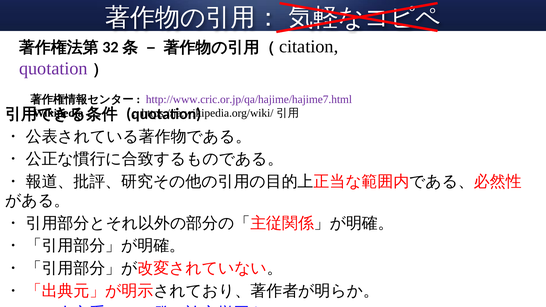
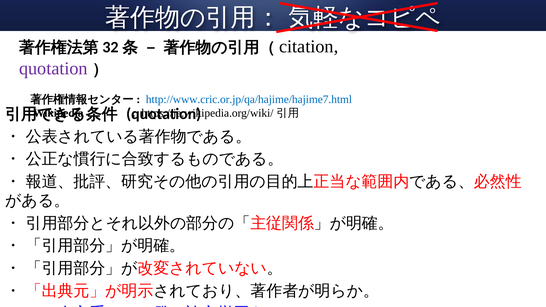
http://www.cric.or.jp/qa/hajime/hajime7.html colour: purple -> blue (249, 99)
